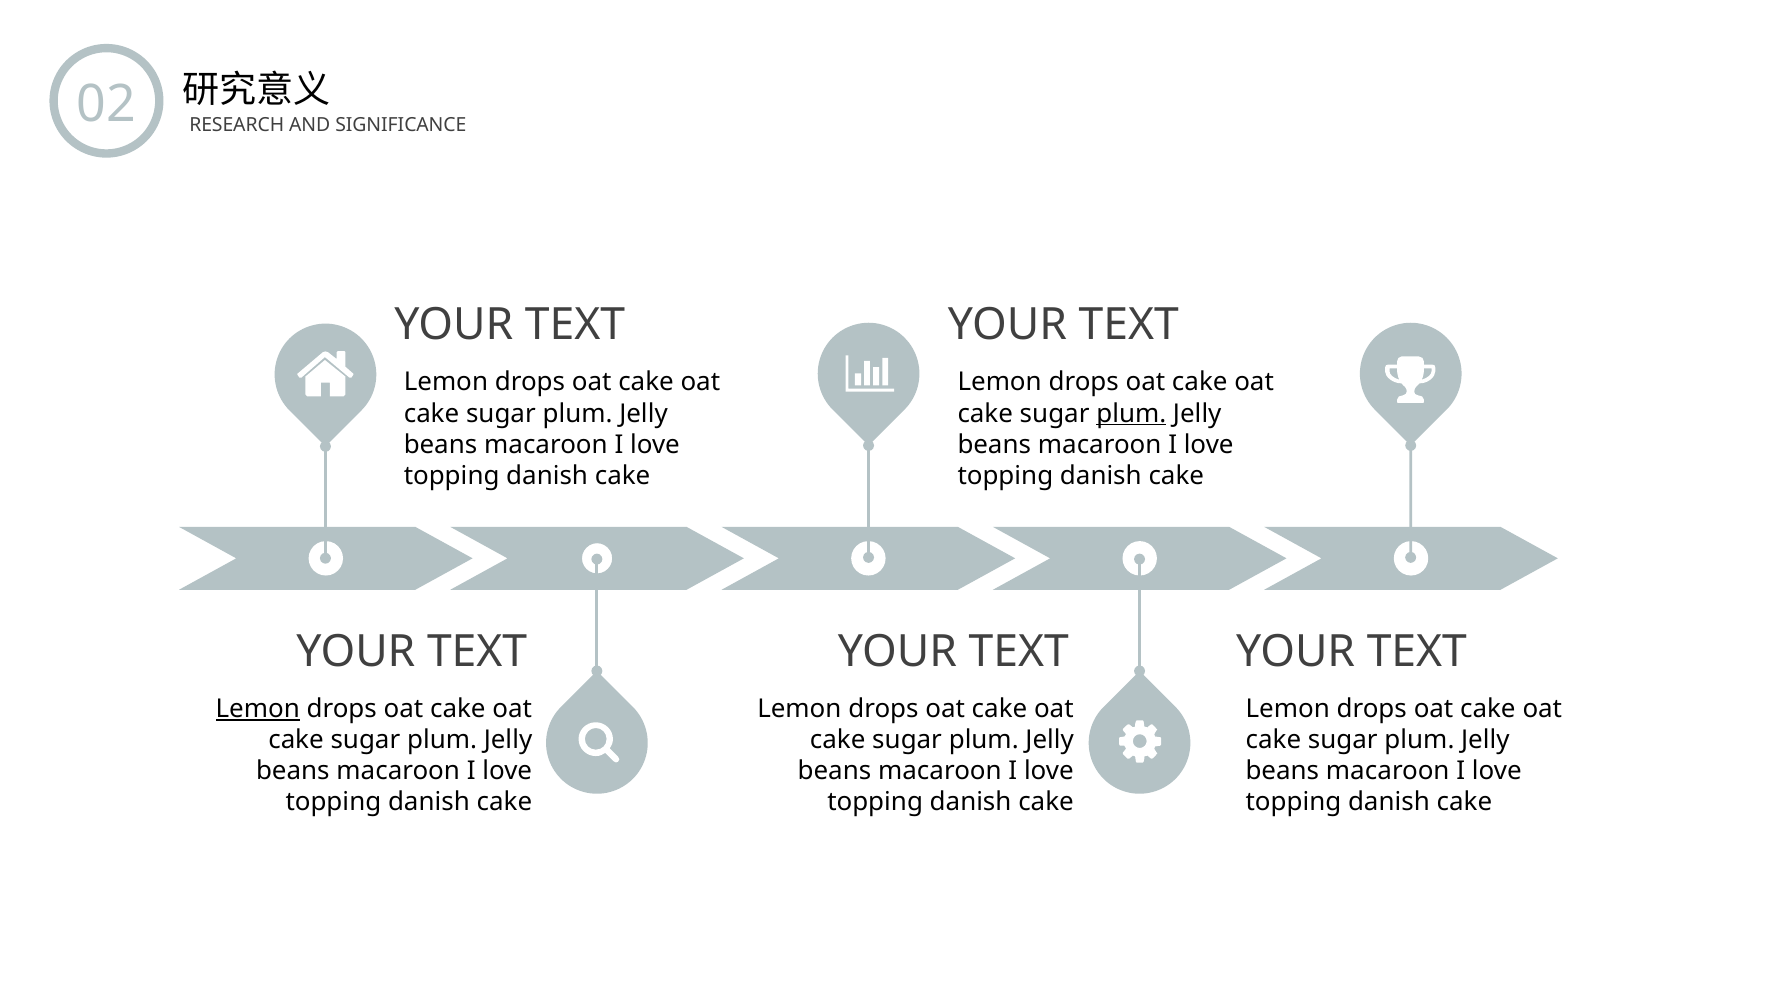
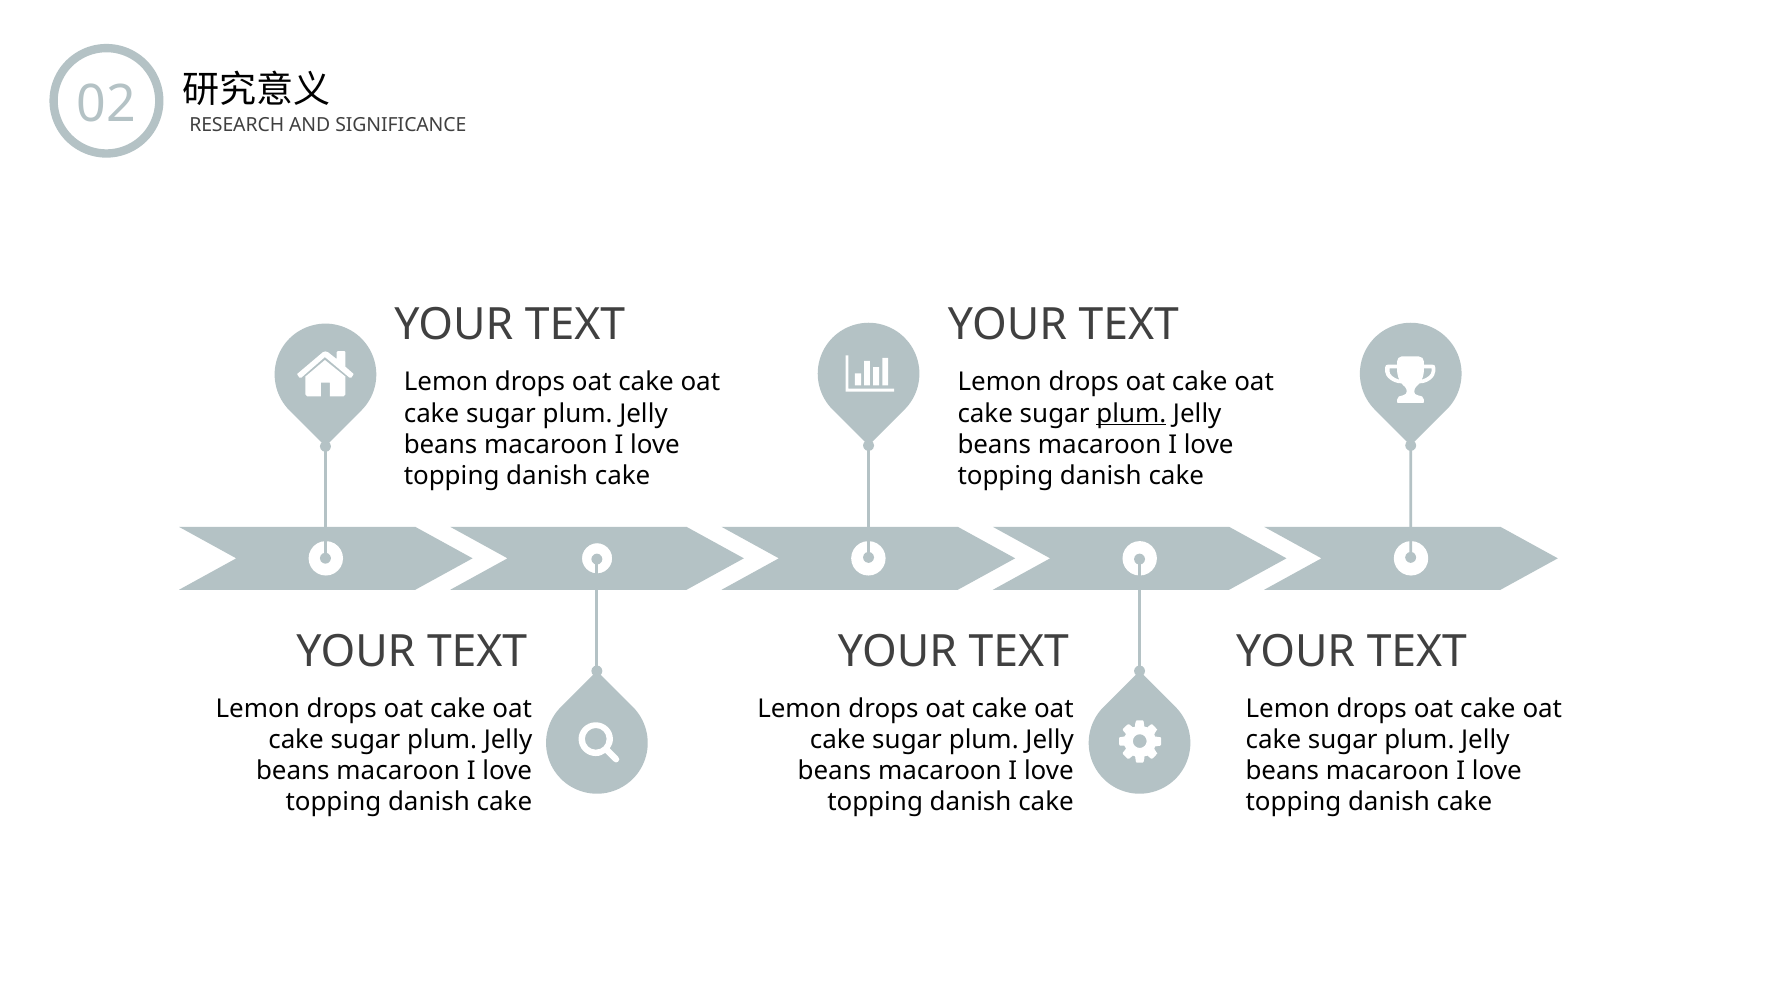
Lemon underline: present -> none (258, 709)
